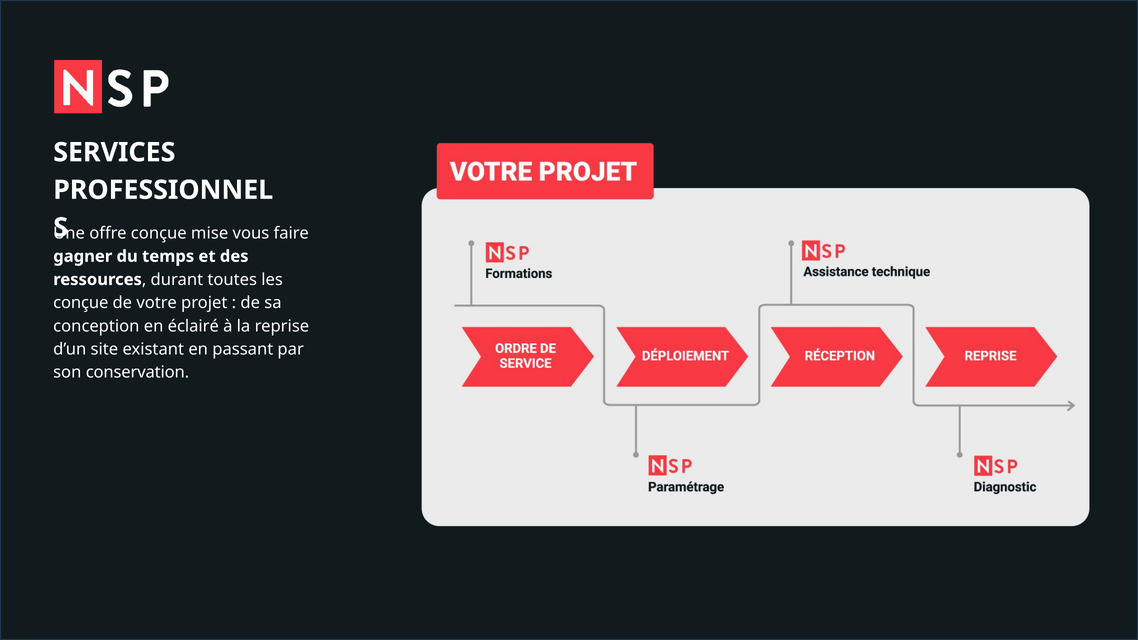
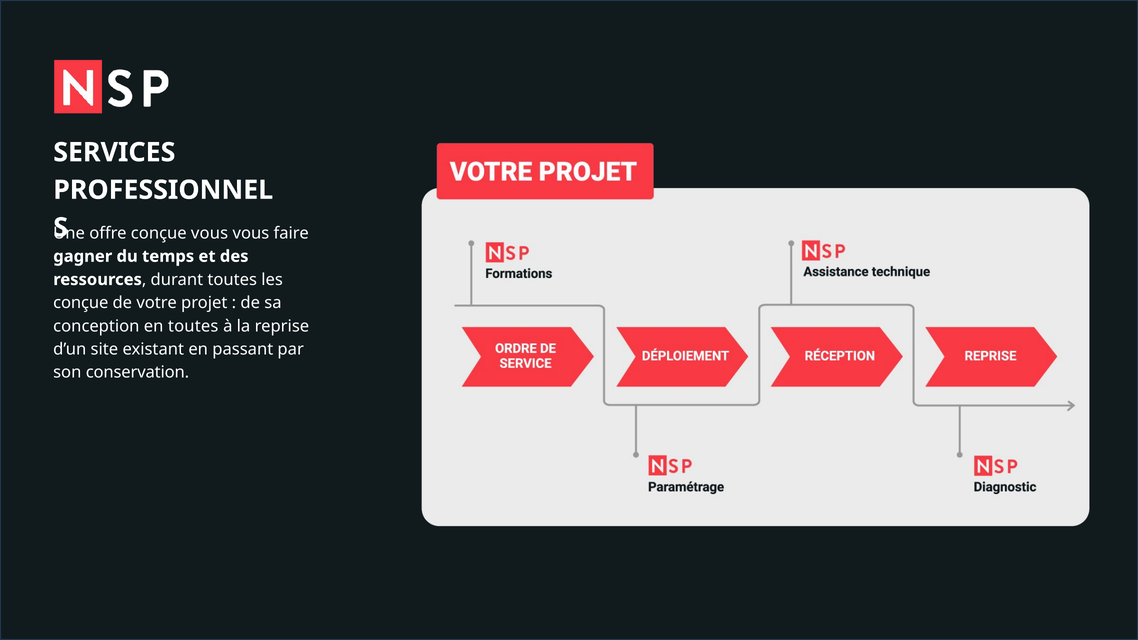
conçue mise: mise -> vous (210, 233)
en éclairé: éclairé -> toutes (193, 326)
